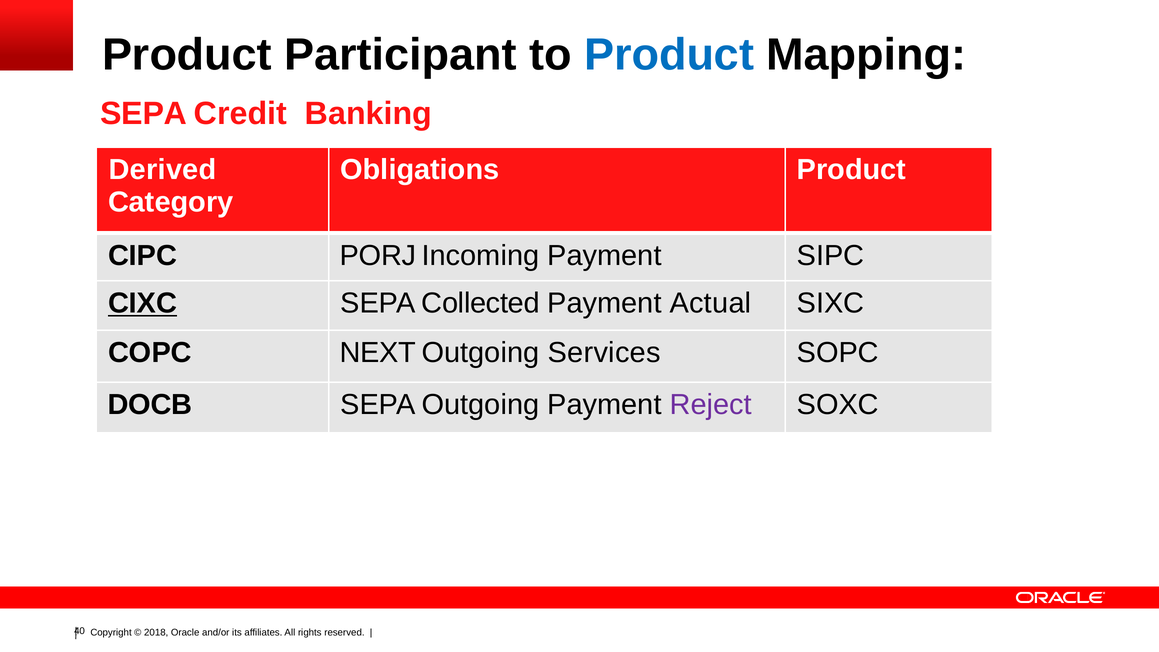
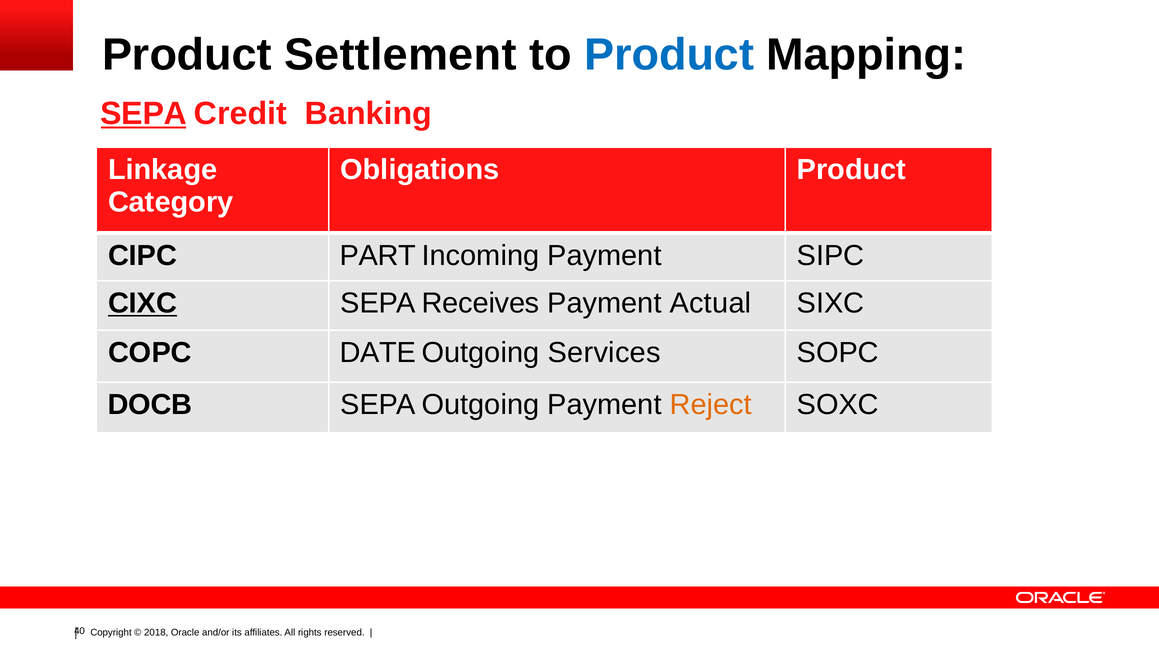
Participant: Participant -> Settlement (400, 55)
SEPA underline: none -> present (144, 113)
Derived: Derived -> Linkage (163, 170)
PORJ: PORJ -> PART (378, 256)
Collected: Collected -> Receives (481, 303)
NEXT: NEXT -> DATE (378, 353)
Reject colour: purple -> orange (711, 405)
